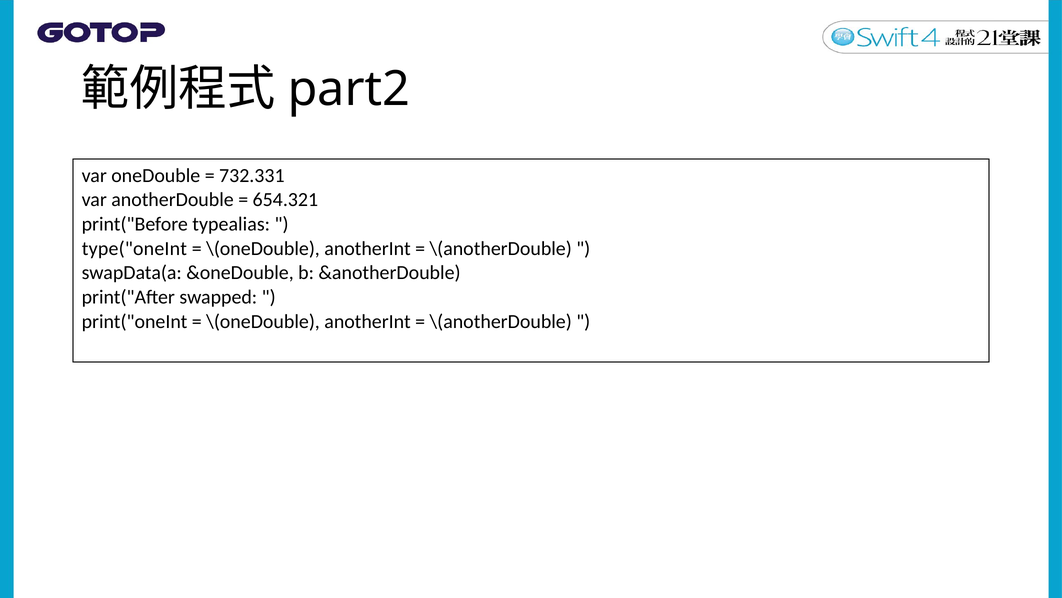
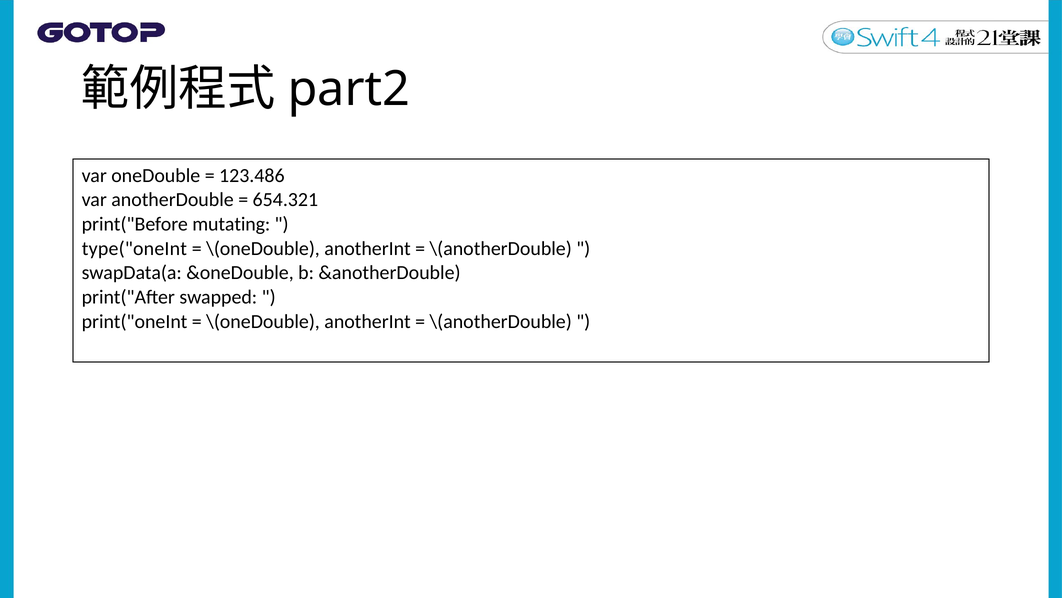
732.331: 732.331 -> 123.486 (252, 175)
typealias: typealias -> mutating (231, 224)
